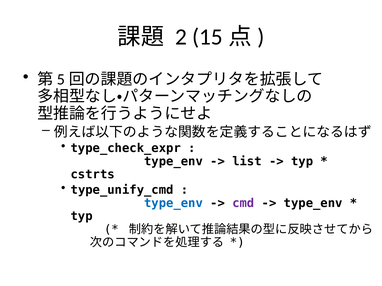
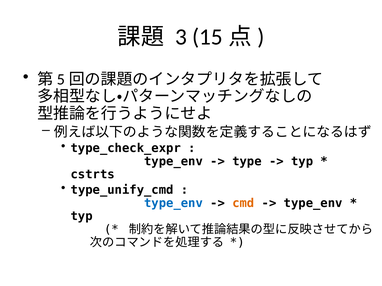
2: 2 -> 3 (181, 37)
list: list -> type (247, 162)
cmd colour: purple -> orange (243, 203)
